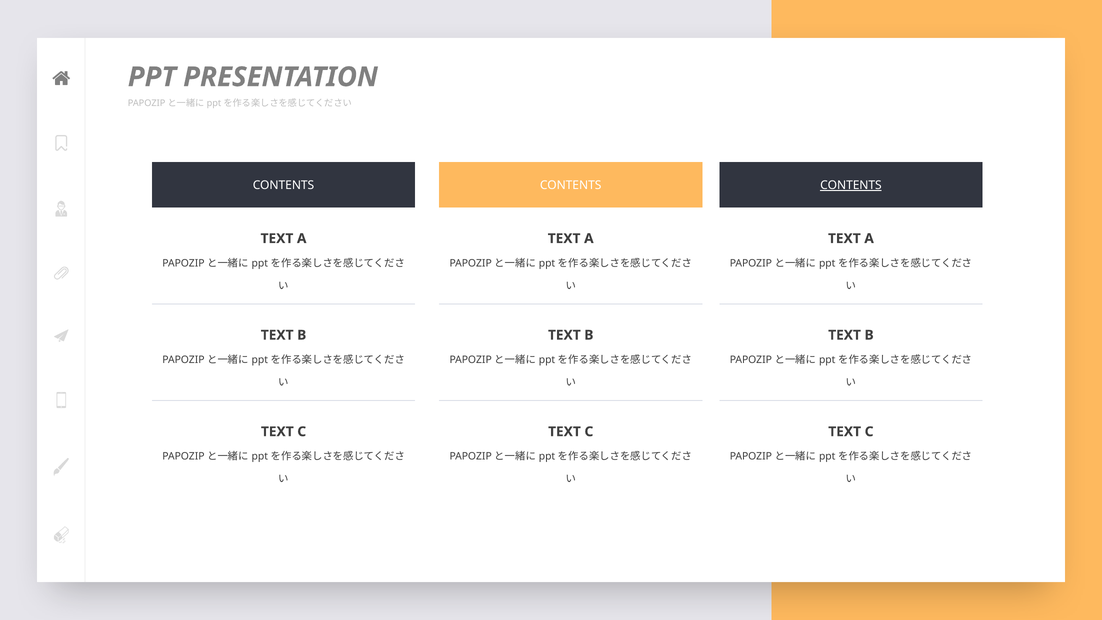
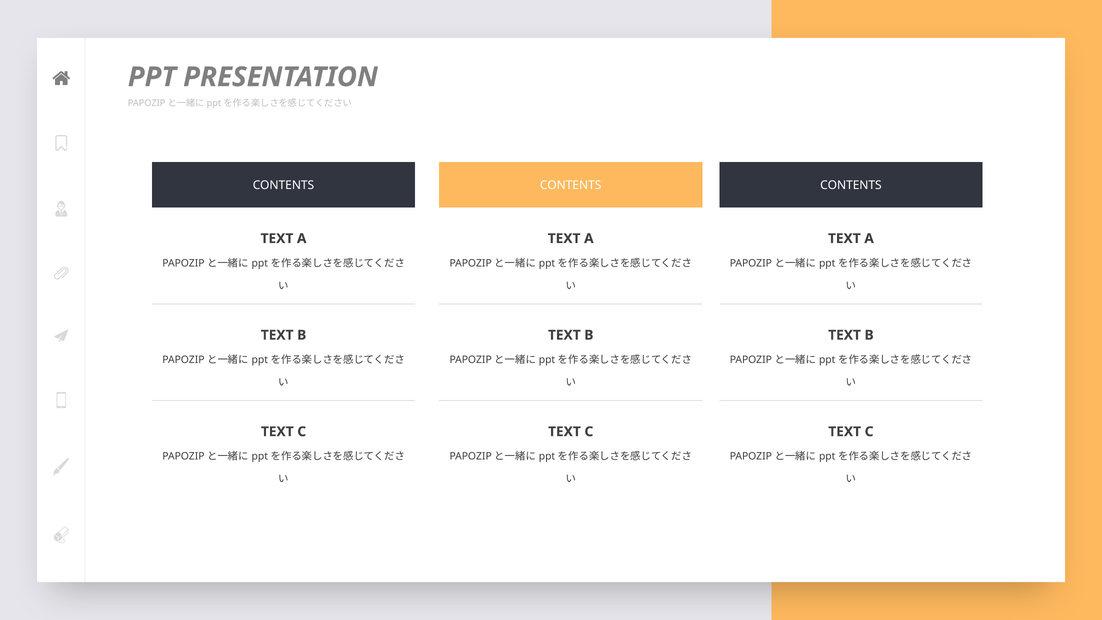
CONTENTS underline: present -> none (851, 185)
